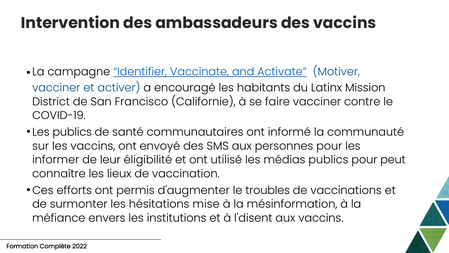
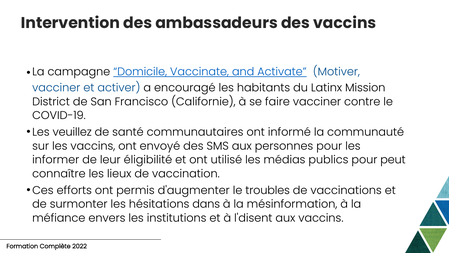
Identifier: Identifier -> Domicile (140, 72)
Les publics: publics -> veuillez (72, 132)
mise: mise -> dans (206, 204)
